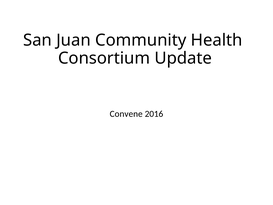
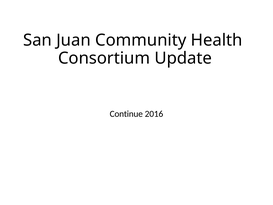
Convene: Convene -> Continue (126, 114)
